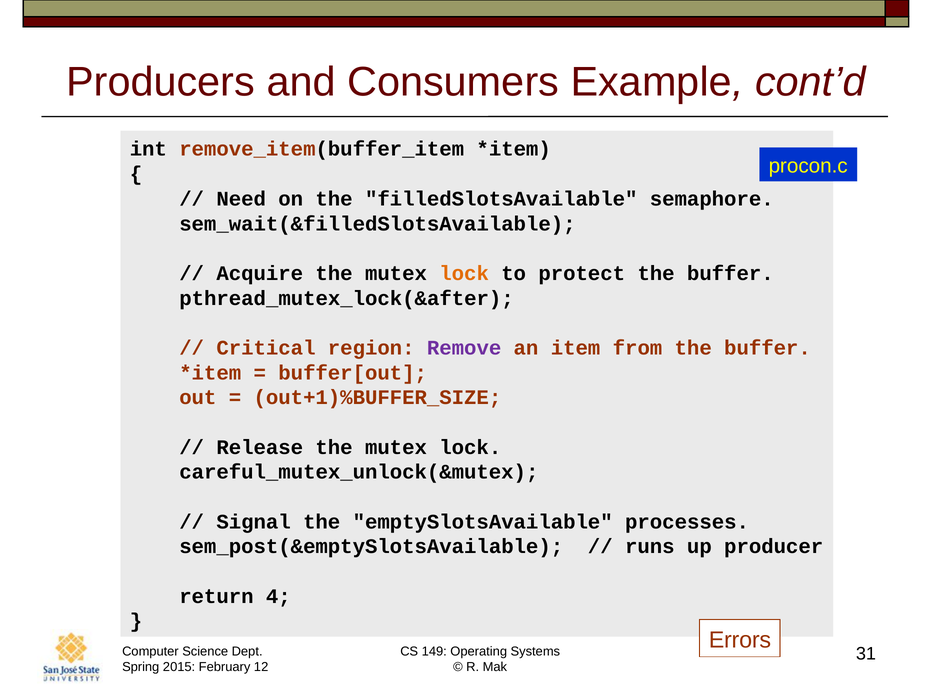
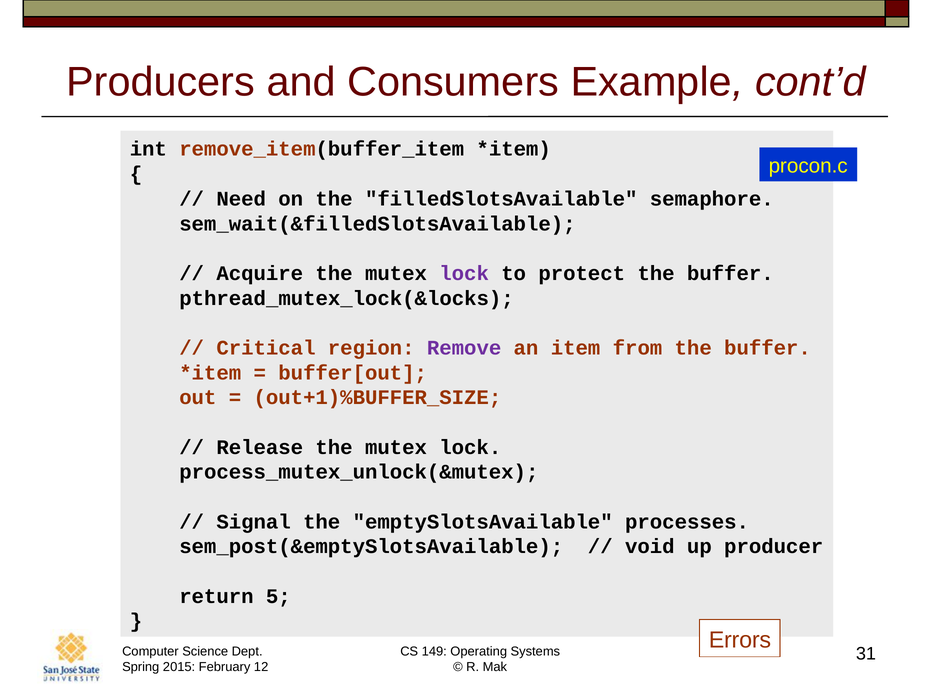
lock colour: orange -> purple (464, 273)
pthread_mutex_lock(&after: pthread_mutex_lock(&after -> pthread_mutex_lock(&locks (347, 298)
careful_mutex_unlock(&mutex: careful_mutex_unlock(&mutex -> process_mutex_unlock(&mutex (359, 472)
runs: runs -> void (650, 547)
4: 4 -> 5 (278, 596)
